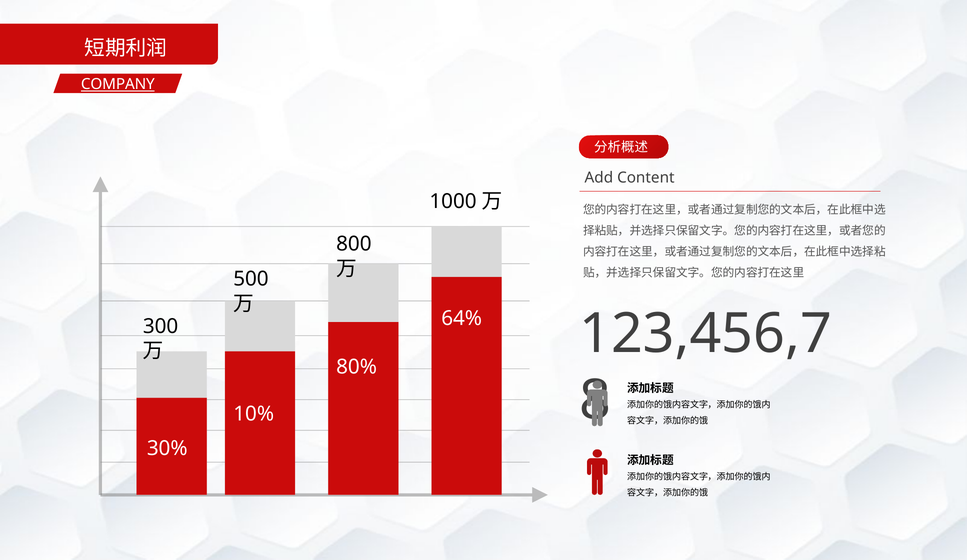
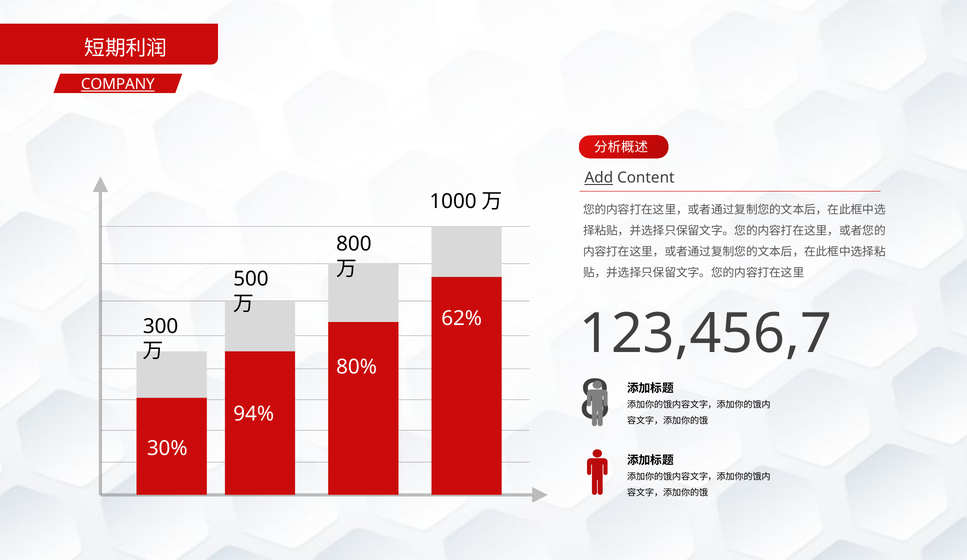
Add underline: none -> present (599, 178)
64%: 64% -> 62% (462, 319)
10%: 10% -> 94% (254, 414)
